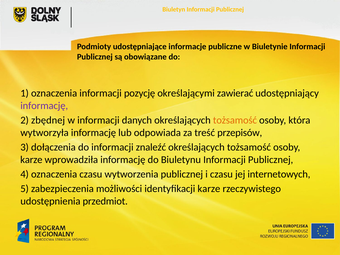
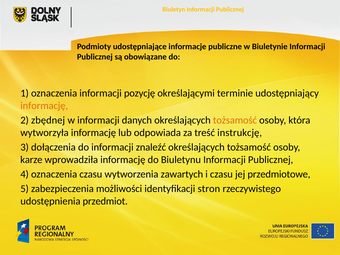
zawierać: zawierać -> terminie (235, 93)
informację colour: purple -> orange (44, 106)
przepisów: przepisów -> instrukcję (240, 133)
wytworzenia publicznej: publicznej -> zawartych (182, 174)
internetowych: internetowych -> przedmiotowe (279, 174)
identyfikacji karze: karze -> stron (209, 189)
